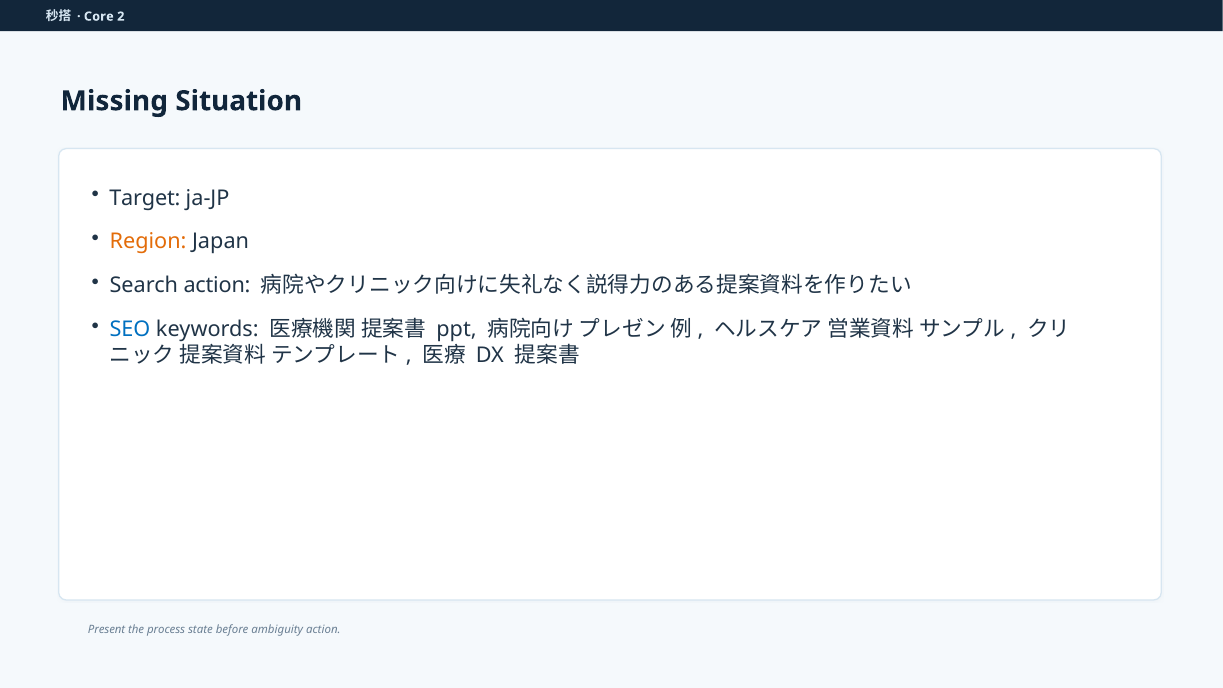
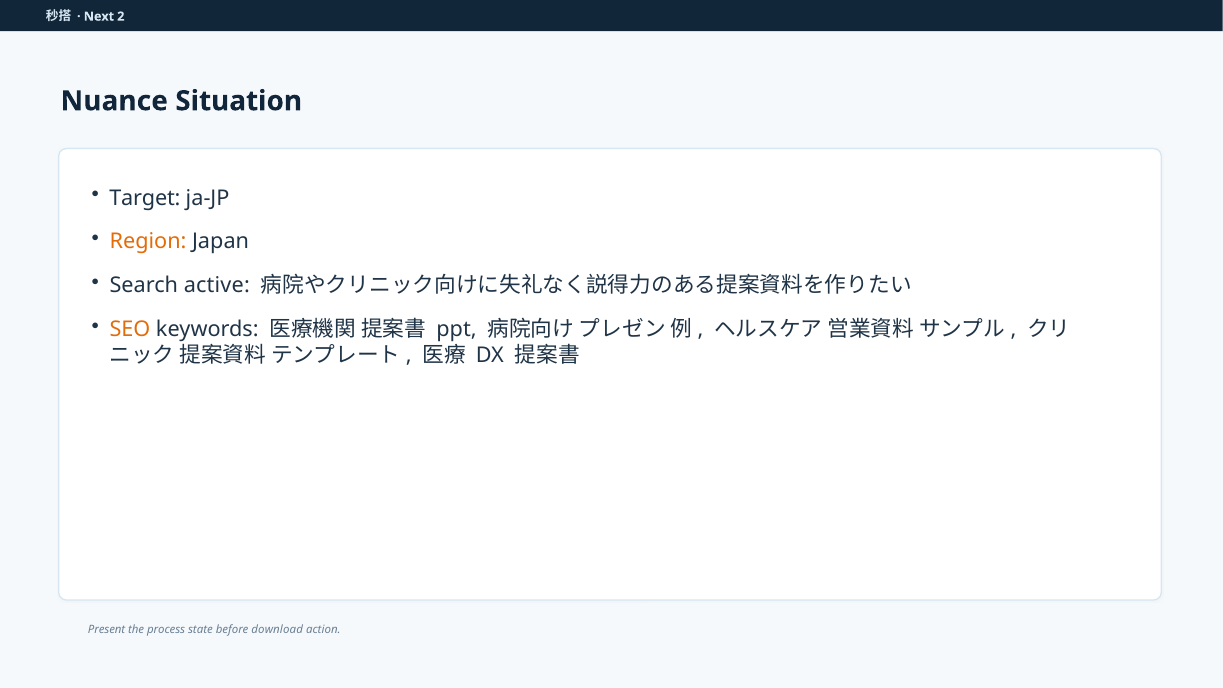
Core: Core -> Next (99, 16)
Missing: Missing -> Nuance (114, 101)
Search action: action -> active (217, 286)
SEO colour: blue -> orange (130, 329)
ambiguity: ambiguity -> download (277, 630)
